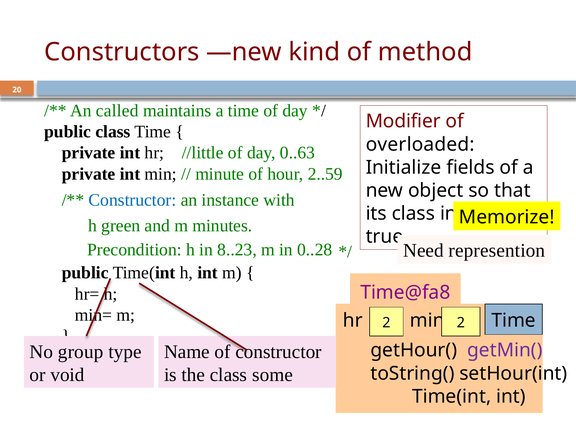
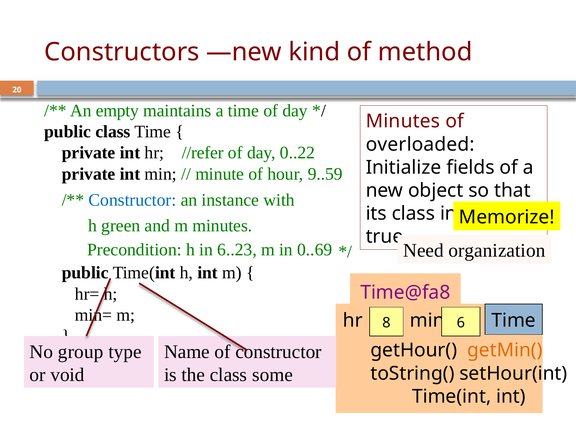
called: called -> empty (117, 111)
Modifier: Modifier -> Minutes (403, 121)
//little: //little -> //refer (203, 153)
0..63: 0..63 -> 0..22 (298, 153)
2..59: 2..59 -> 9..59 (325, 174)
8..23: 8..23 -> 6..23 (237, 250)
0..28: 0..28 -> 0..69 (315, 250)
represention: represention -> organization (497, 251)
hr 2: 2 -> 8 (386, 323)
min 2: 2 -> 6 (461, 323)
getMin( colour: purple -> orange (505, 350)
